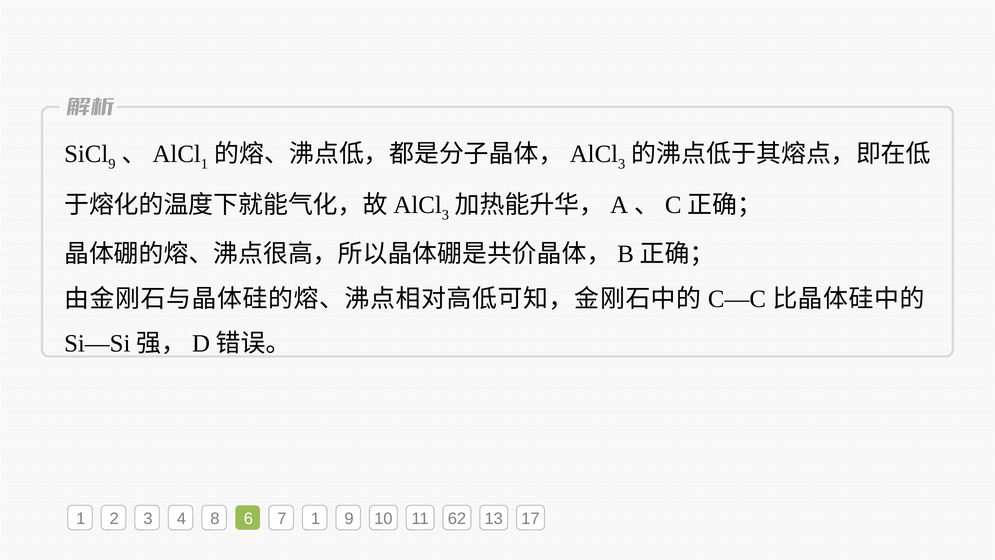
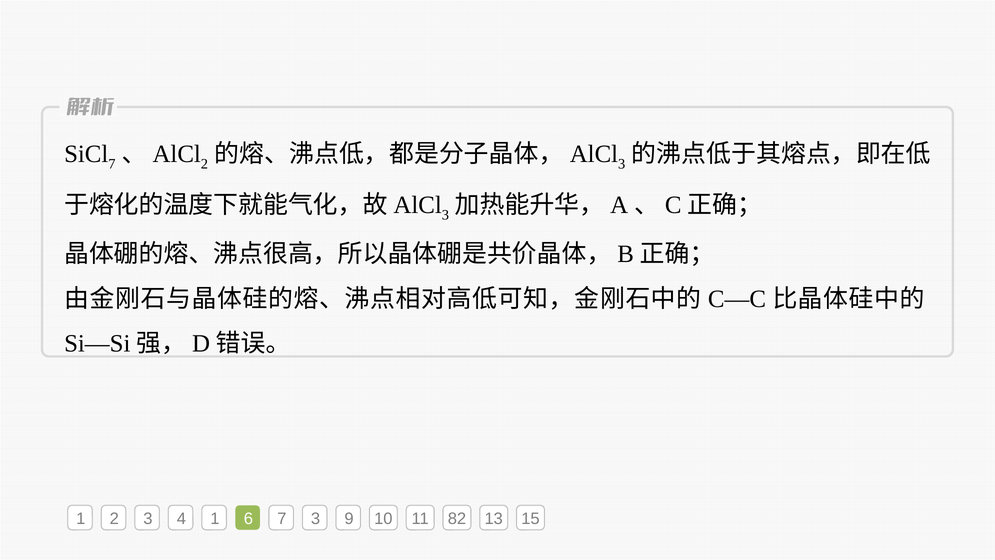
9: 9 -> 7 (112, 164)
1: 1 -> 2 (204, 164)
4 8: 8 -> 1 (215, 518)
7 1: 1 -> 3 (316, 518)
62: 62 -> 82 (457, 518)
17: 17 -> 15 (531, 518)
